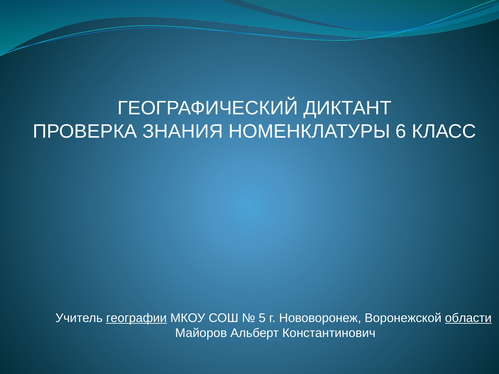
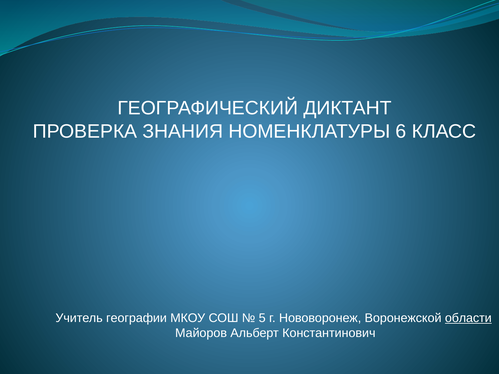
географии underline: present -> none (137, 318)
